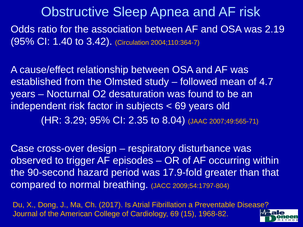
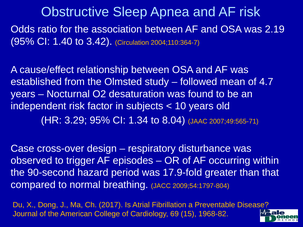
69: 69 -> 10 (180, 106)
2.35: 2.35 -> 1.34 (138, 120)
